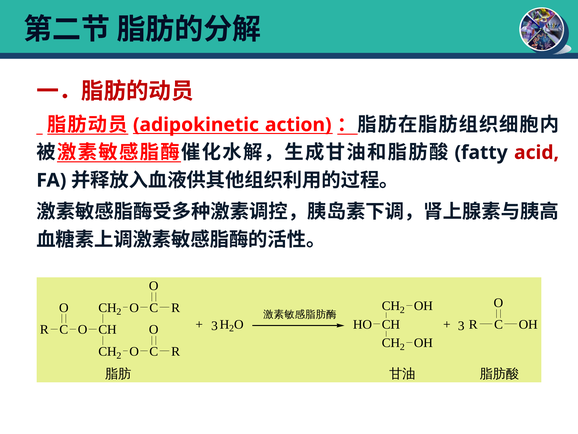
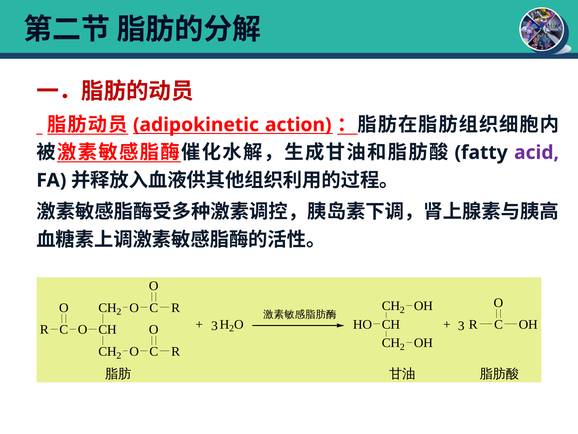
acid colour: red -> purple (537, 152)
